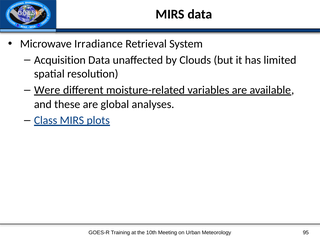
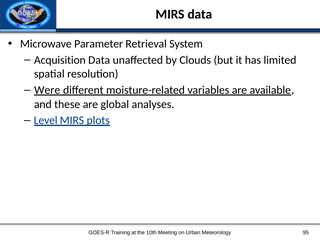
Irradiance: Irradiance -> Parameter (99, 44)
Class: Class -> Level (46, 120)
